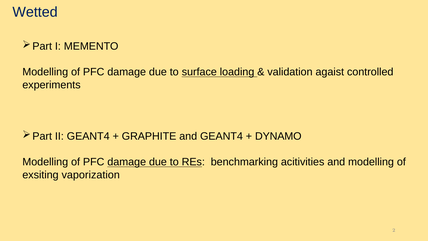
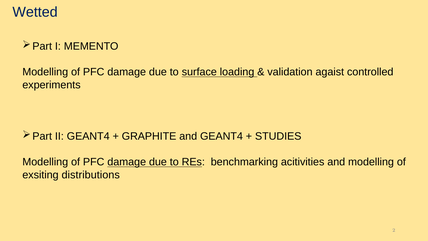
DYNAMO: DYNAMO -> STUDIES (278, 136)
vaporization: vaporization -> distributions (91, 175)
